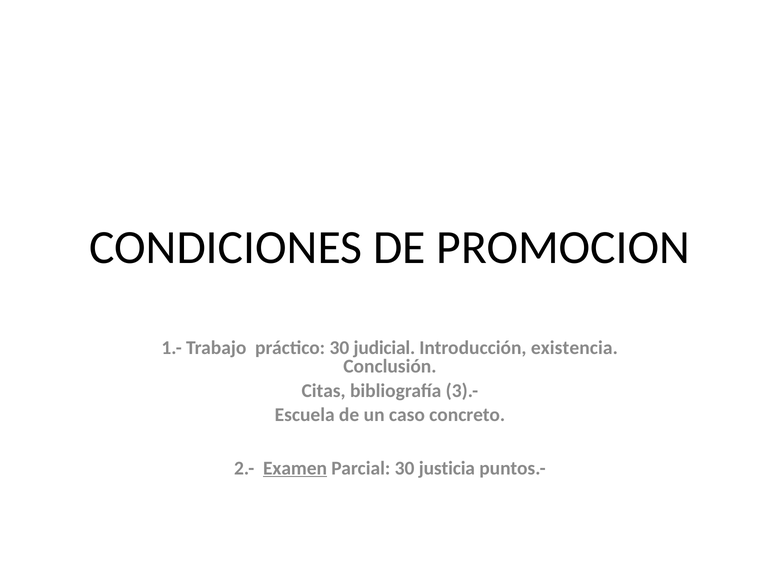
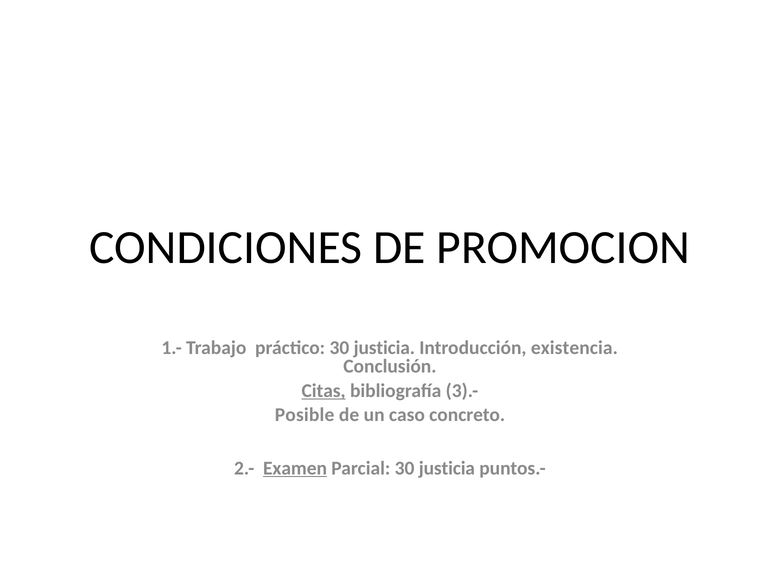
práctico 30 judicial: judicial -> justicia (384, 348)
Citas underline: none -> present (324, 391)
Escuela: Escuela -> Posible (305, 415)
